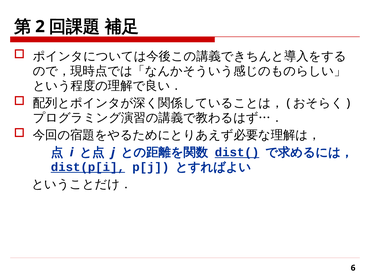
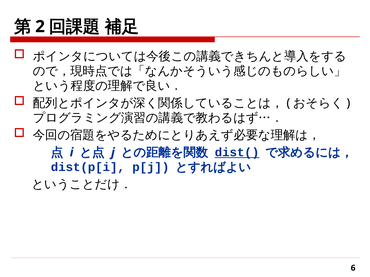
dist(p[i underline: present -> none (88, 167)
